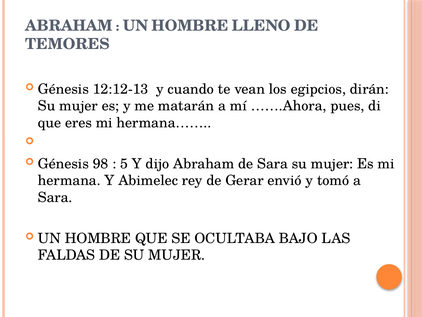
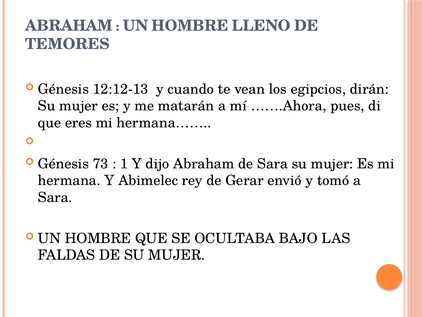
98: 98 -> 73 (101, 163)
5: 5 -> 1 (124, 163)
